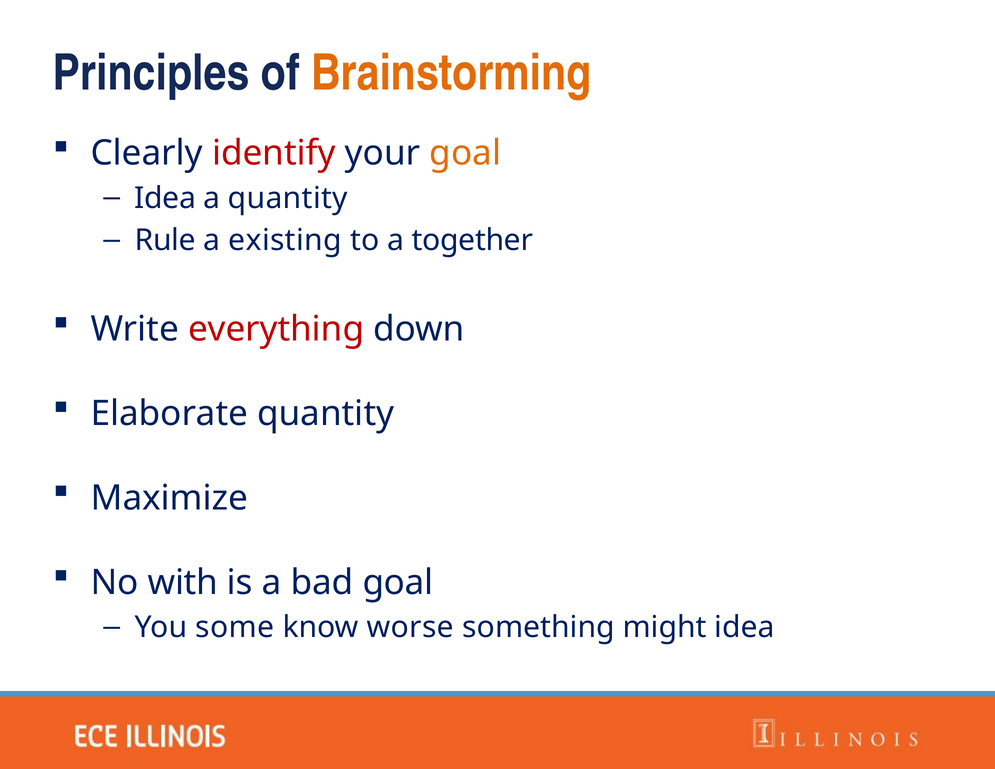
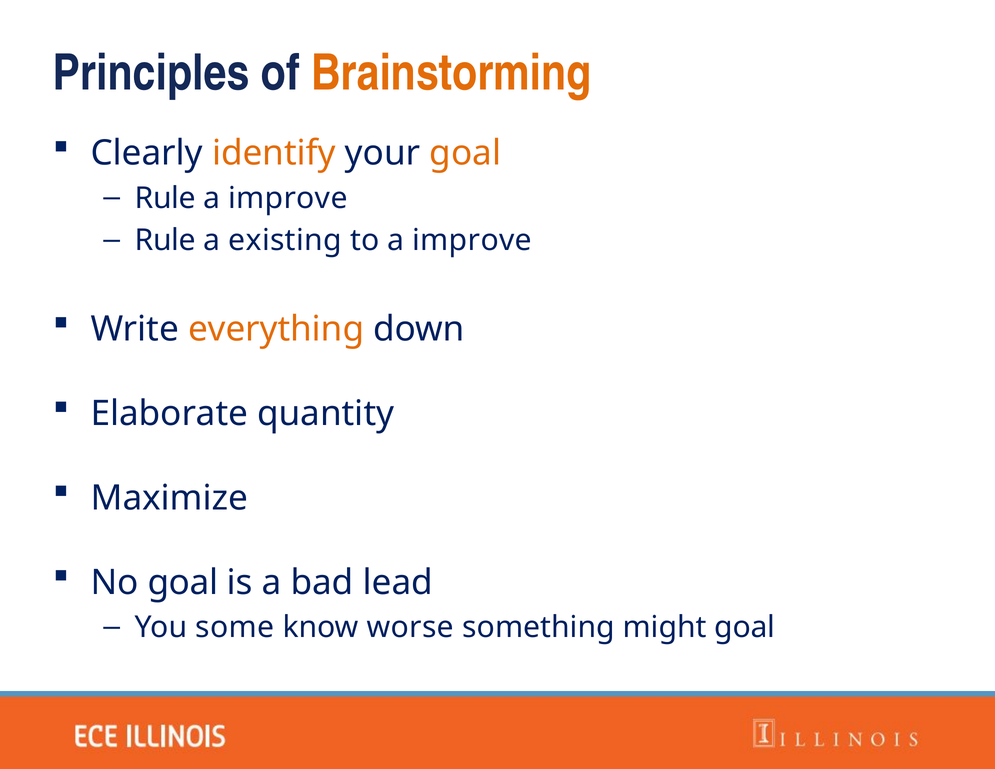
identify colour: red -> orange (274, 153)
Idea: Idea -> Rule (165, 198)
quantity: quantity -> improve (288, 198)
to a together: together -> improve (472, 240)
everything colour: red -> orange (276, 329)
No with: with -> goal (183, 582)
bad goal: goal -> lead (398, 582)
might idea: idea -> goal (745, 627)
